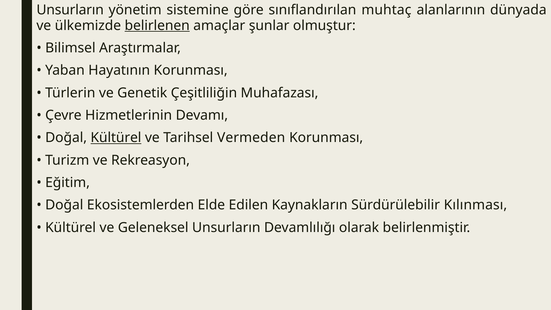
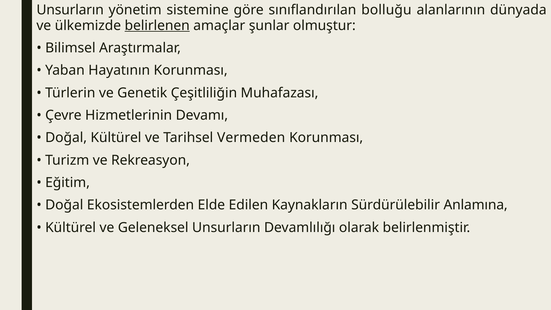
muhtaç: muhtaç -> bolluğu (386, 10)
Kültürel underline: present -> none (116, 138)
Kılınması: Kılınması -> Anlamına (476, 205)
